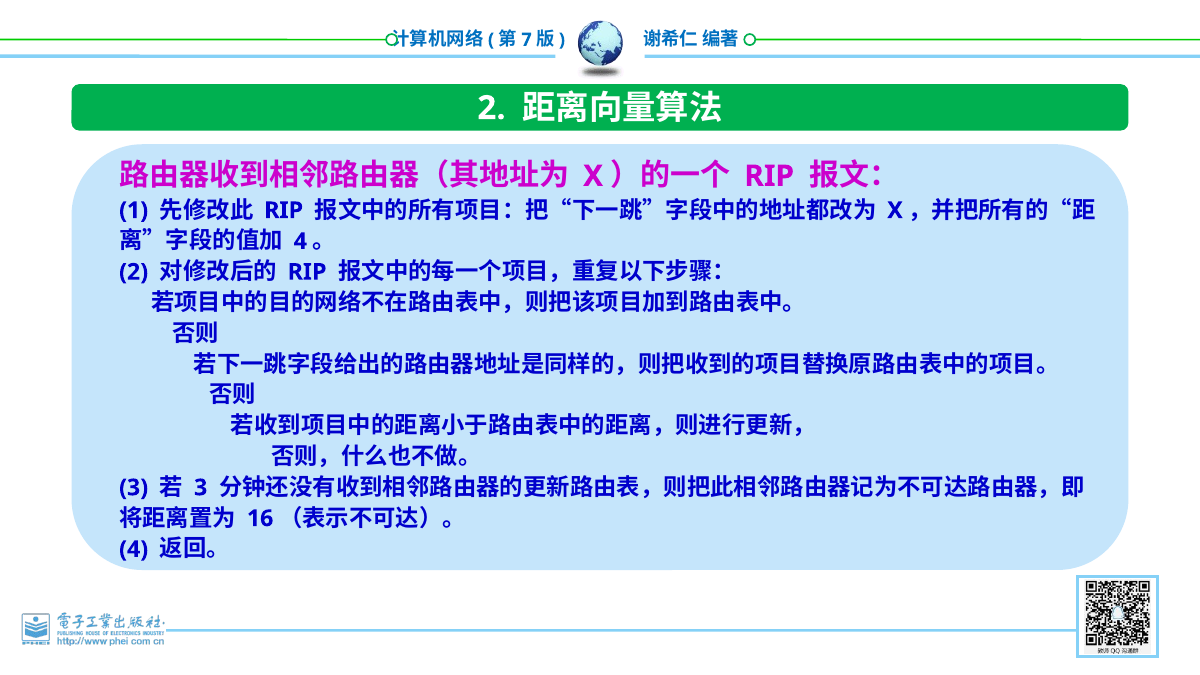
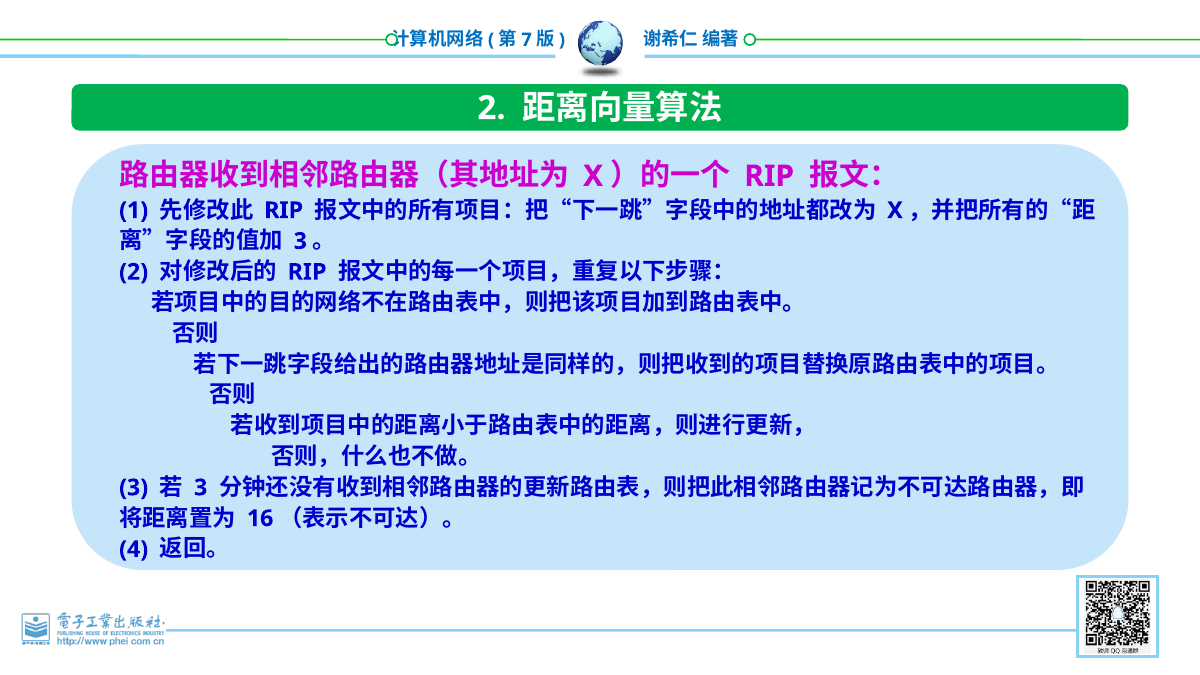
4: 4 -> 3 (300, 241)
